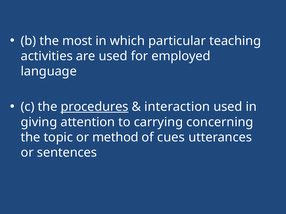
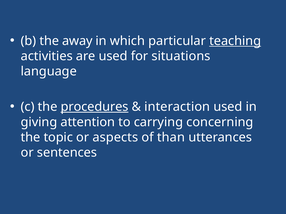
most: most -> away (77, 41)
teaching underline: none -> present (235, 41)
employed: employed -> situations (181, 56)
method: method -> aspects (115, 138)
cues: cues -> than (171, 138)
